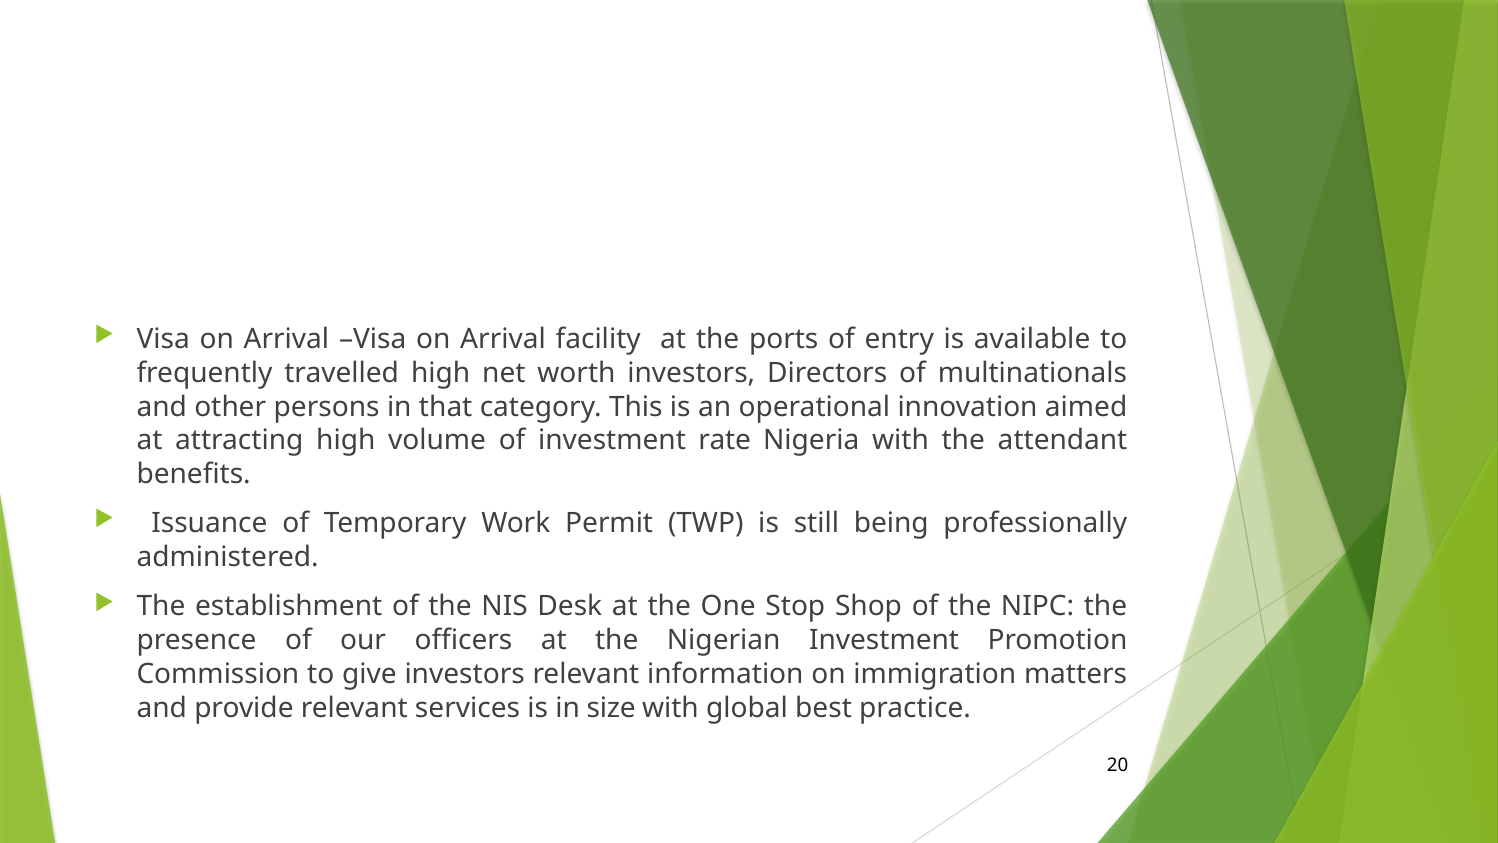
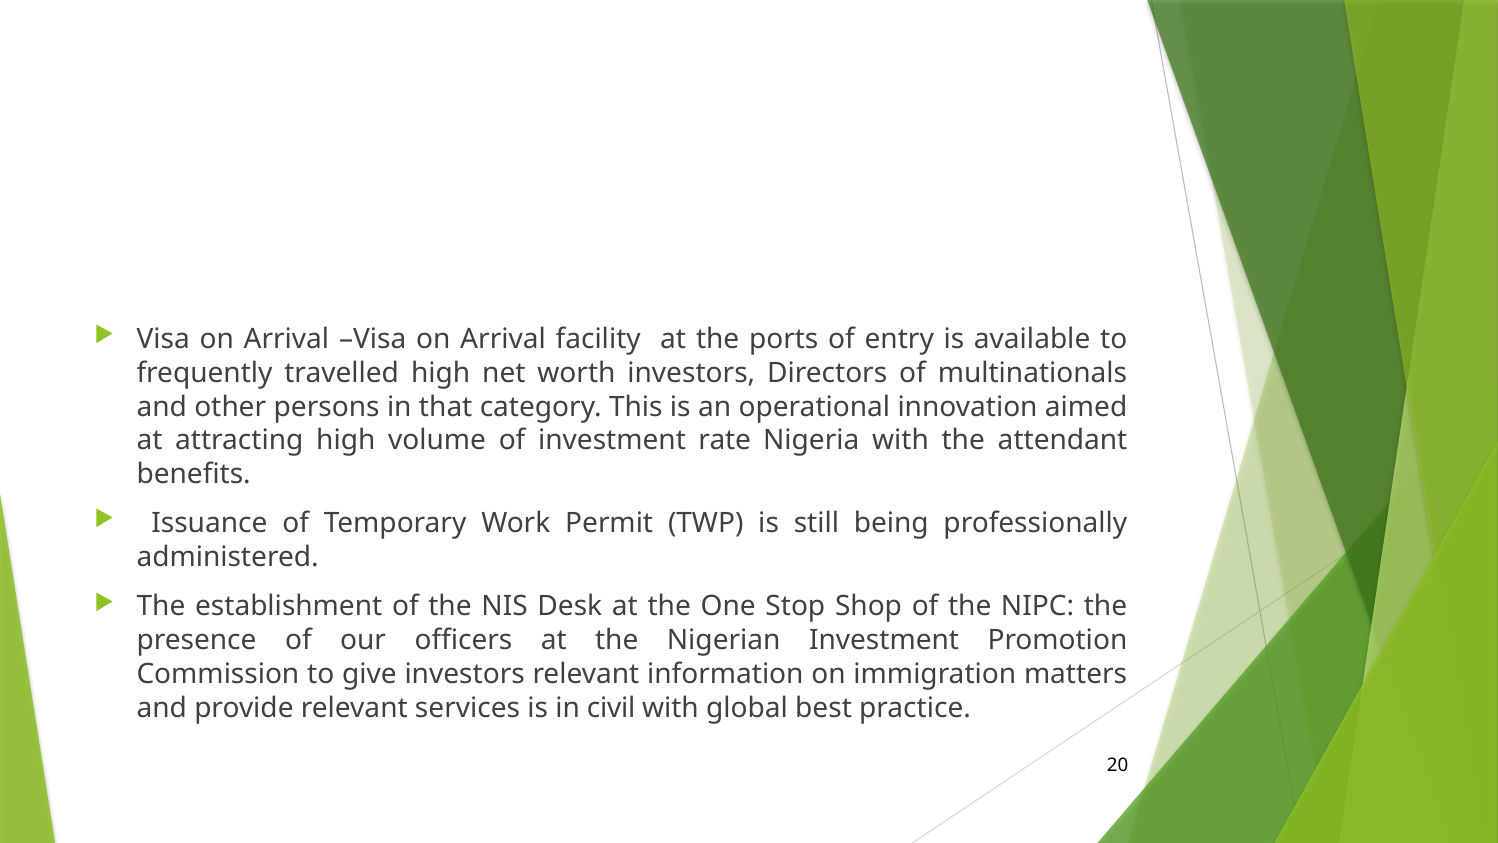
size: size -> civil (611, 708)
